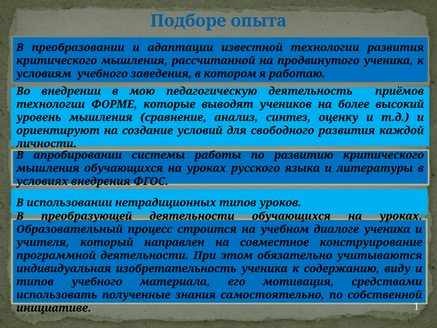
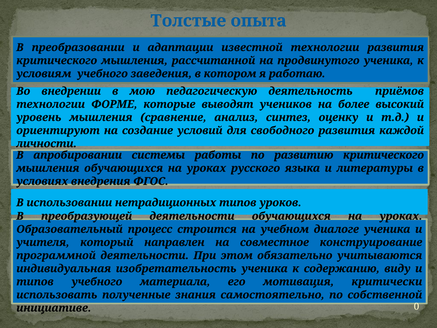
Подборе: Подборе -> Толстые (188, 21)
средствами: средствами -> критически (387, 282)
1: 1 -> 0 (417, 306)
